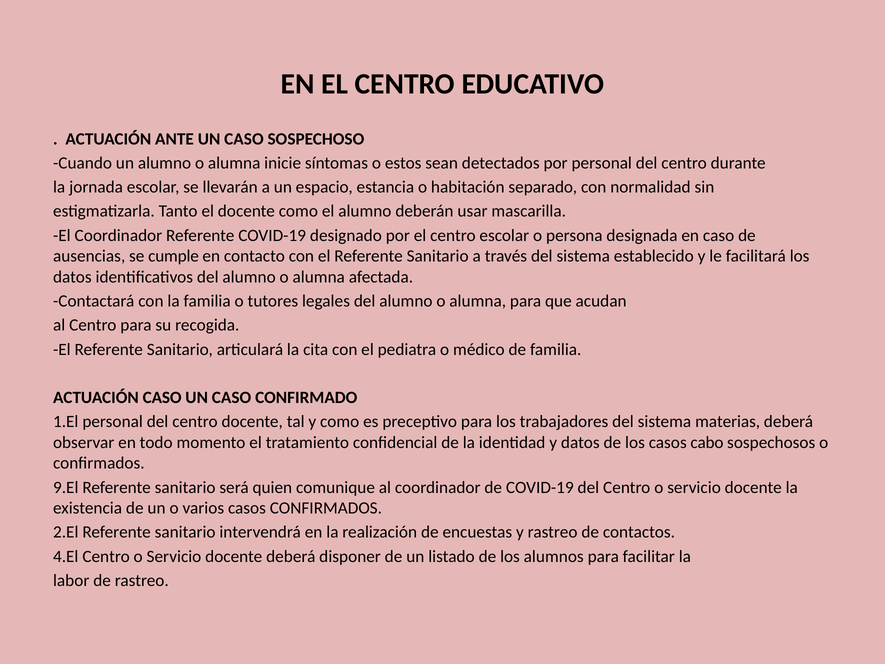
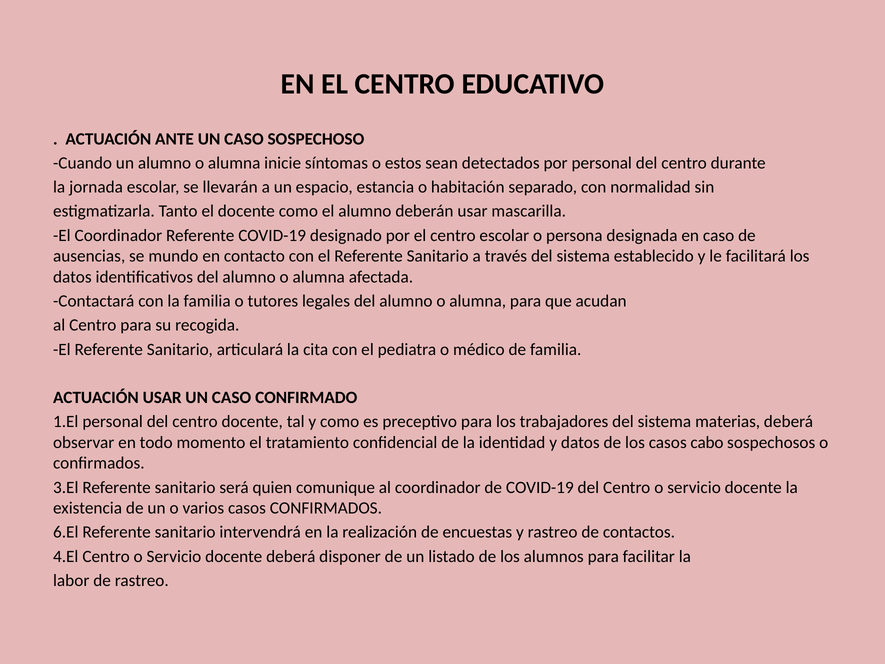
cumple: cumple -> mundo (173, 256)
ACTUACIÓN CASO: CASO -> USAR (162, 397)
9.El: 9.El -> 3.El (66, 487)
2.El: 2.El -> 6.El (66, 532)
